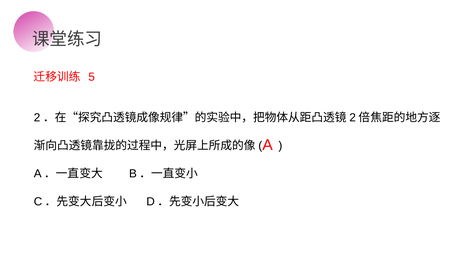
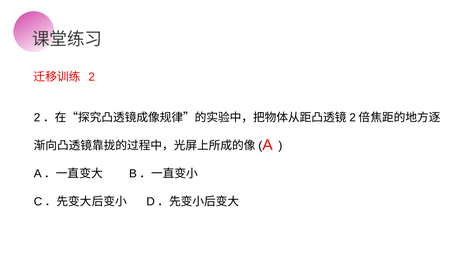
5: 5 -> 2 (92, 77)
